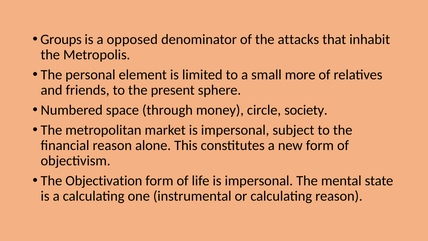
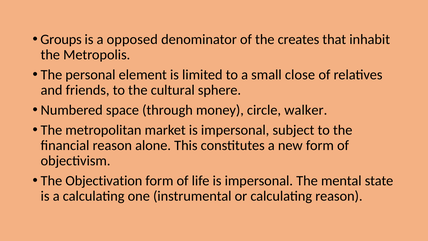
attacks: attacks -> creates (298, 39)
more: more -> close (300, 75)
present: present -> cultural (173, 90)
society: society -> walker (306, 110)
